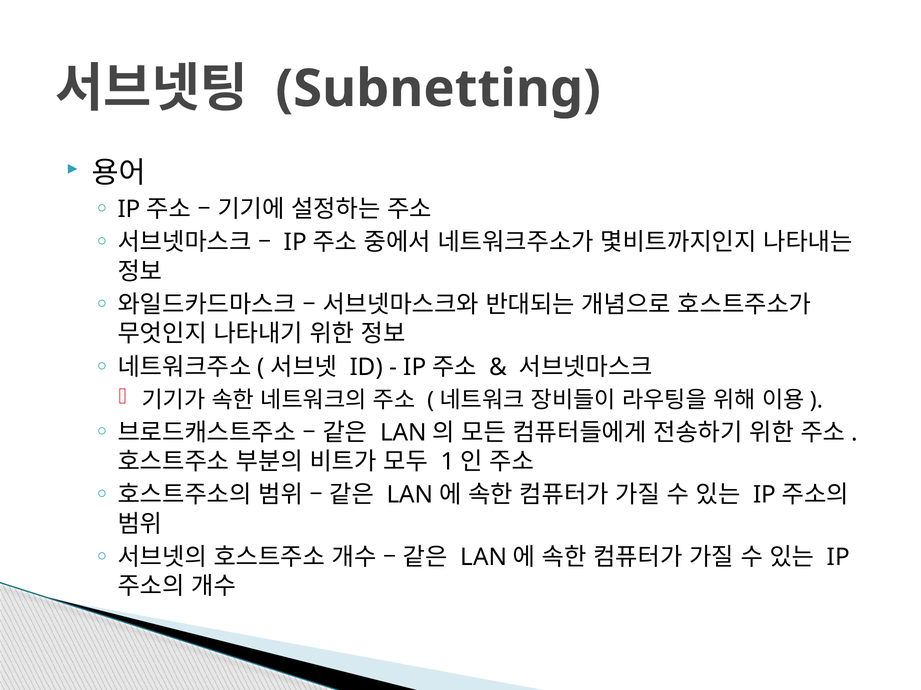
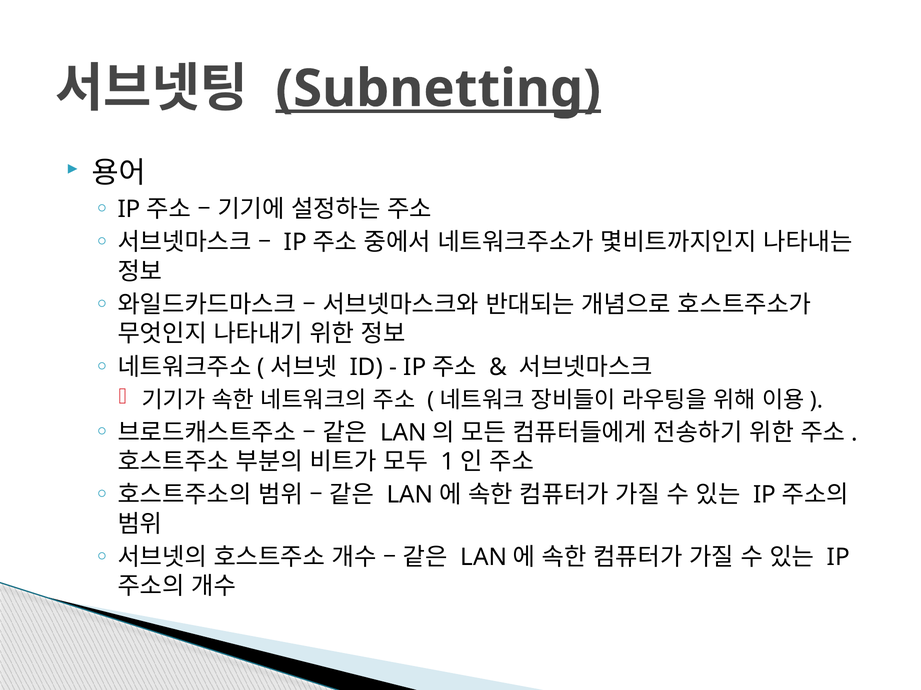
Subnetting underline: none -> present (438, 89)
